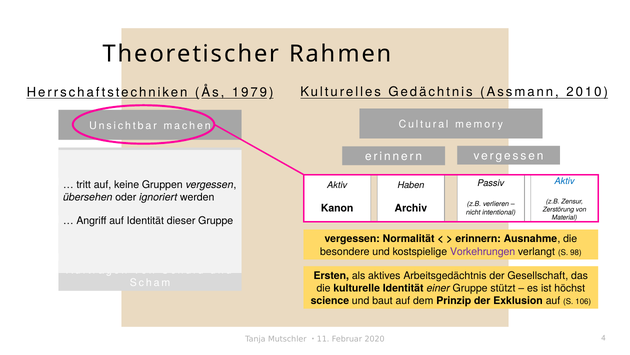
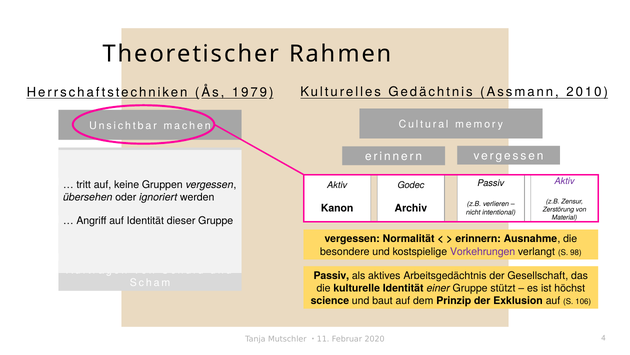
Aktiv colour: blue -> purple (565, 181)
Haben: Haben -> Godec (411, 185)
Ersten: Ersten -> Passiv (331, 275)
